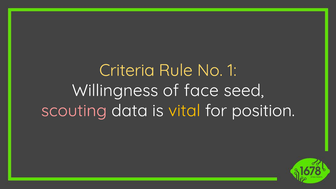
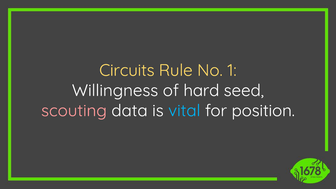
Criteria: Criteria -> Circuits (127, 70)
face: face -> hard (201, 91)
vital colour: yellow -> light blue (184, 111)
